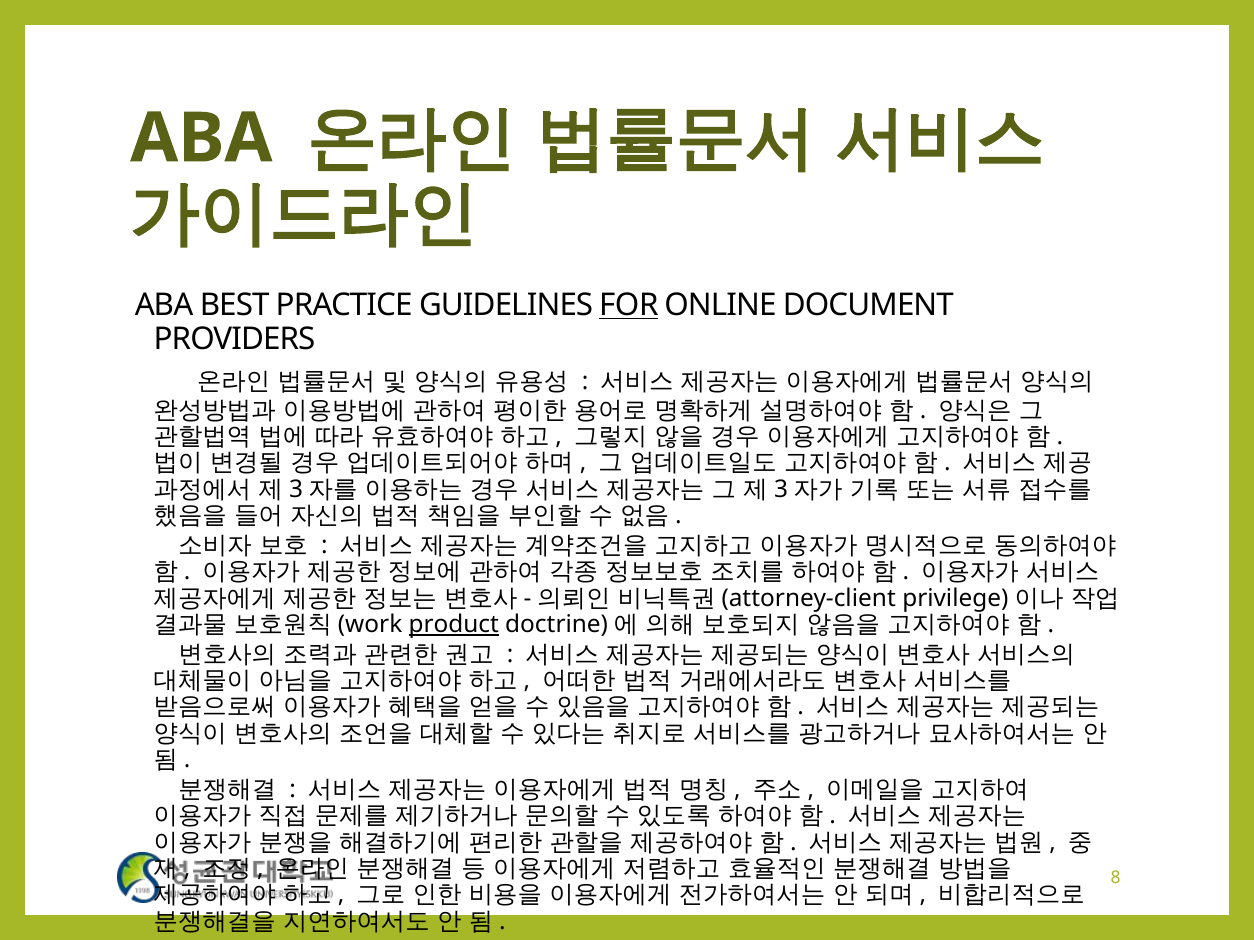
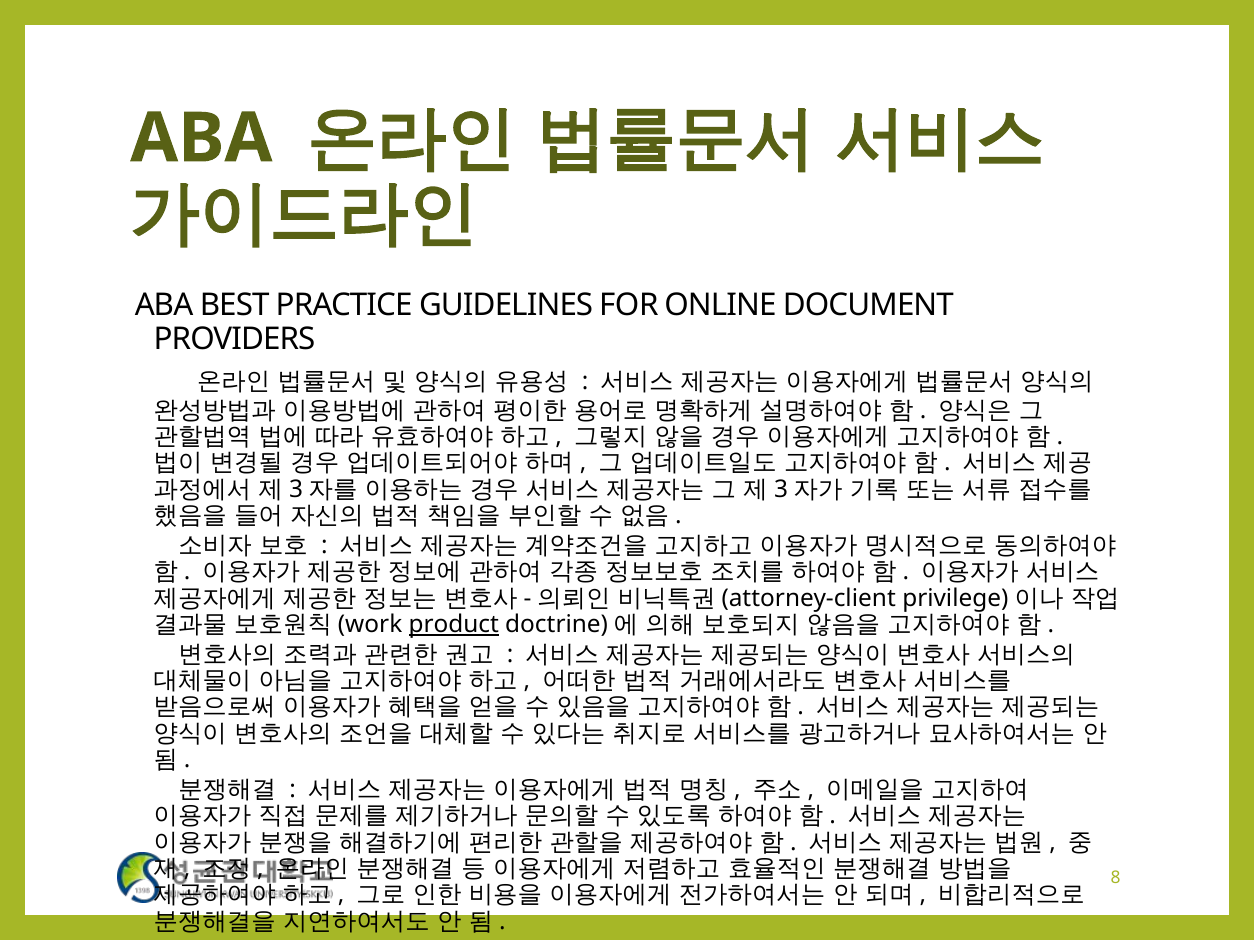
FOR underline: present -> none (629, 305)
